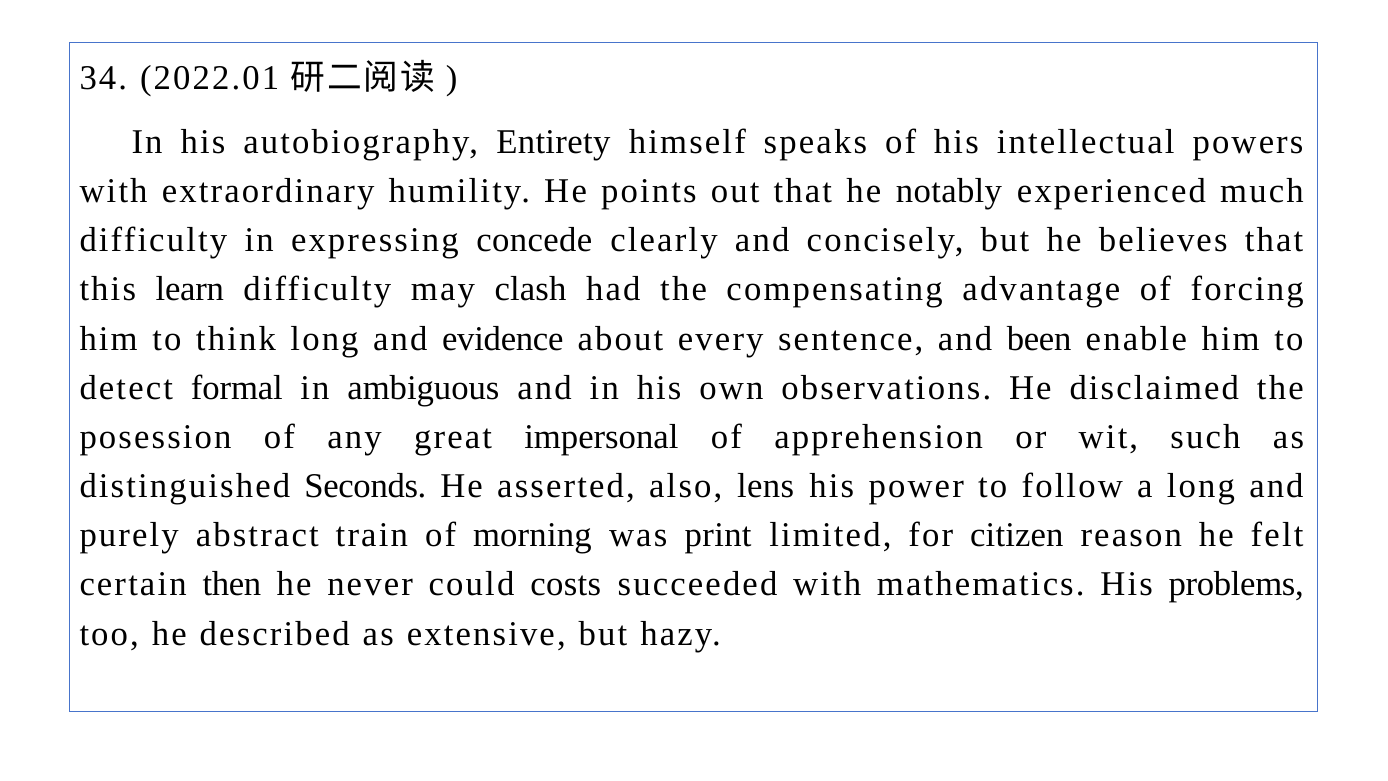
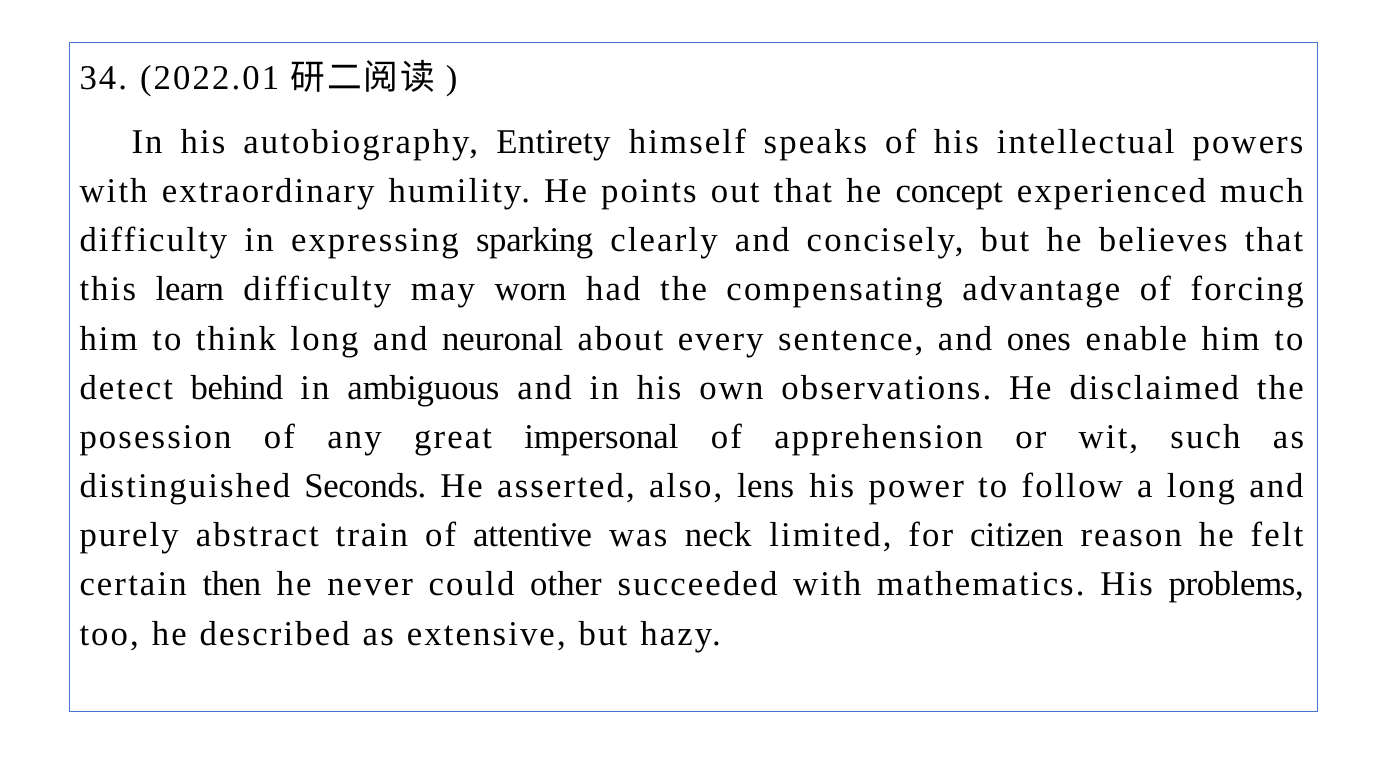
notably: notably -> concept (949, 191)
concede: concede -> sparking (535, 240)
clash: clash -> worn (531, 289)
evidence: evidence -> neuronal (503, 339)
been: been -> ones (1039, 339)
formal: formal -> behind (237, 388)
morning: morning -> attentive (532, 535)
print: print -> neck (718, 535)
costs: costs -> other (566, 584)
